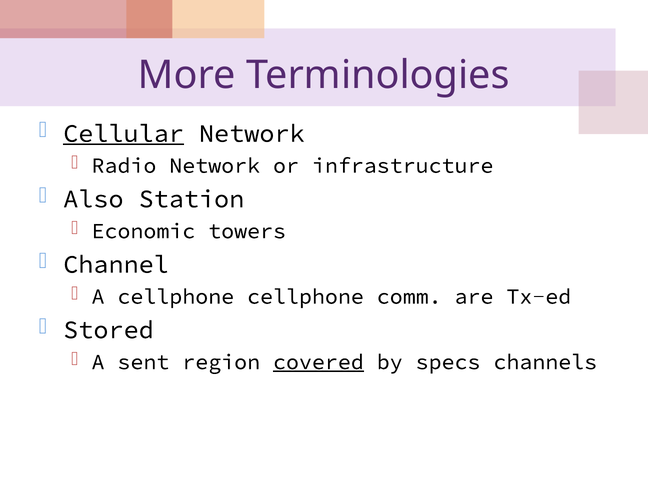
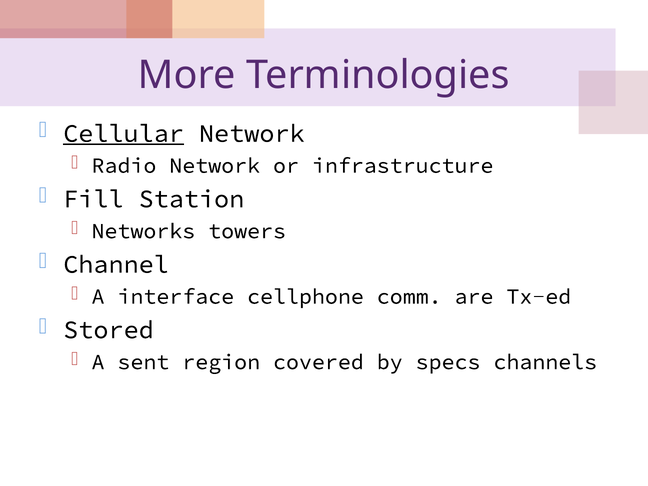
Also: Also -> Fill (93, 199)
Economic: Economic -> Networks (143, 231)
A cellphone: cellphone -> interface (176, 297)
covered underline: present -> none (318, 362)
